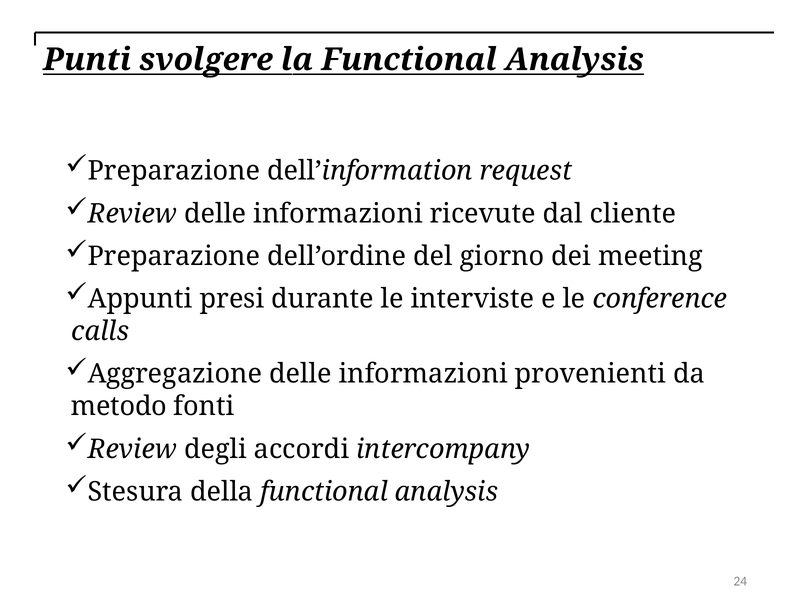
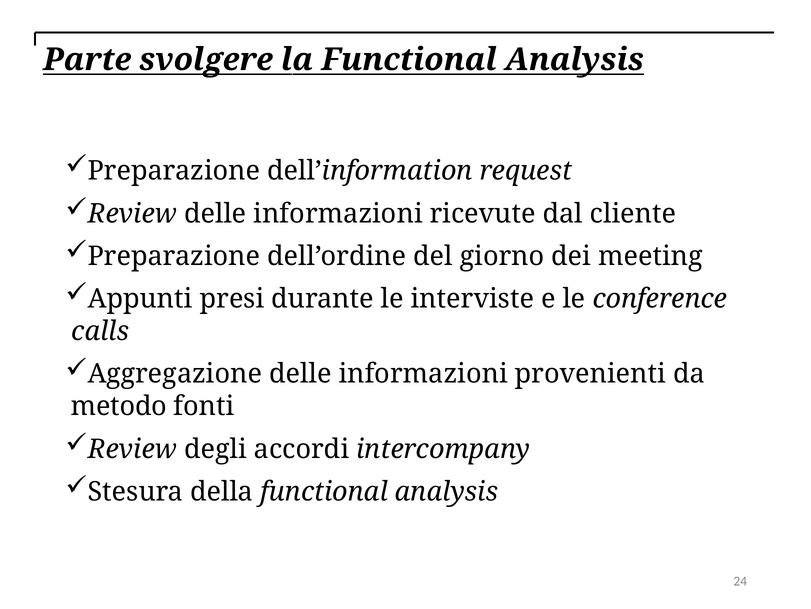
Punti: Punti -> Parte (87, 60)
